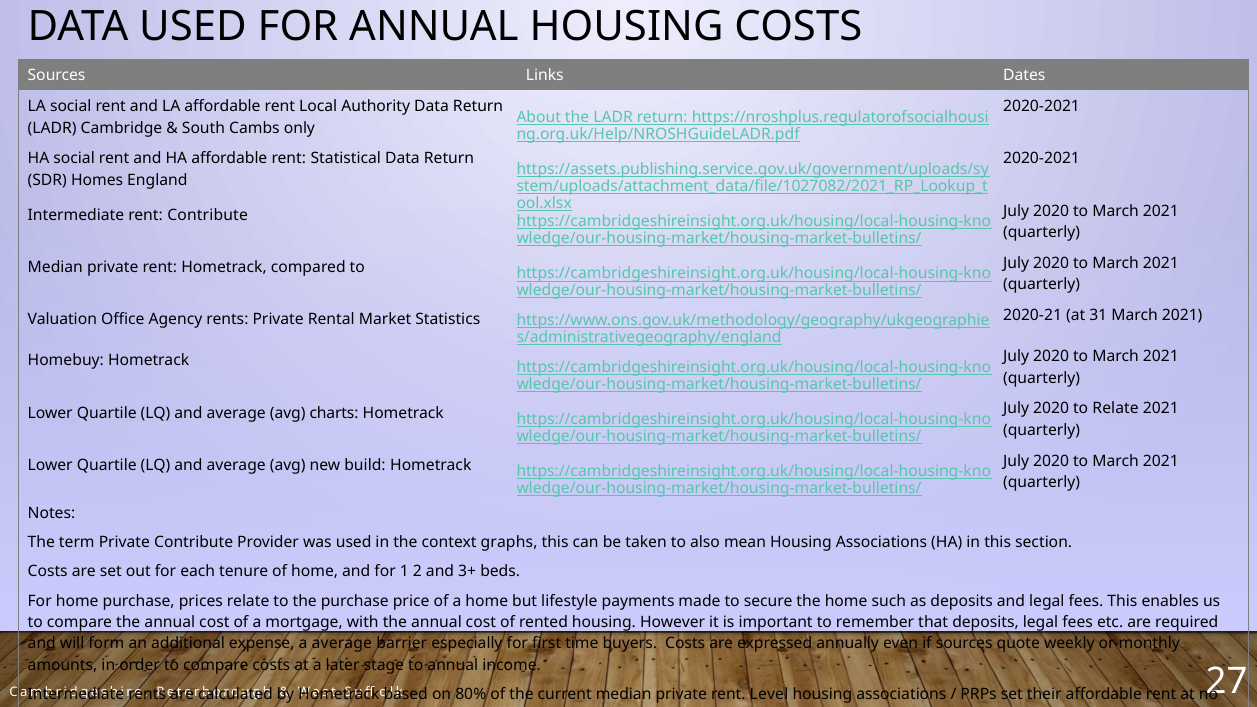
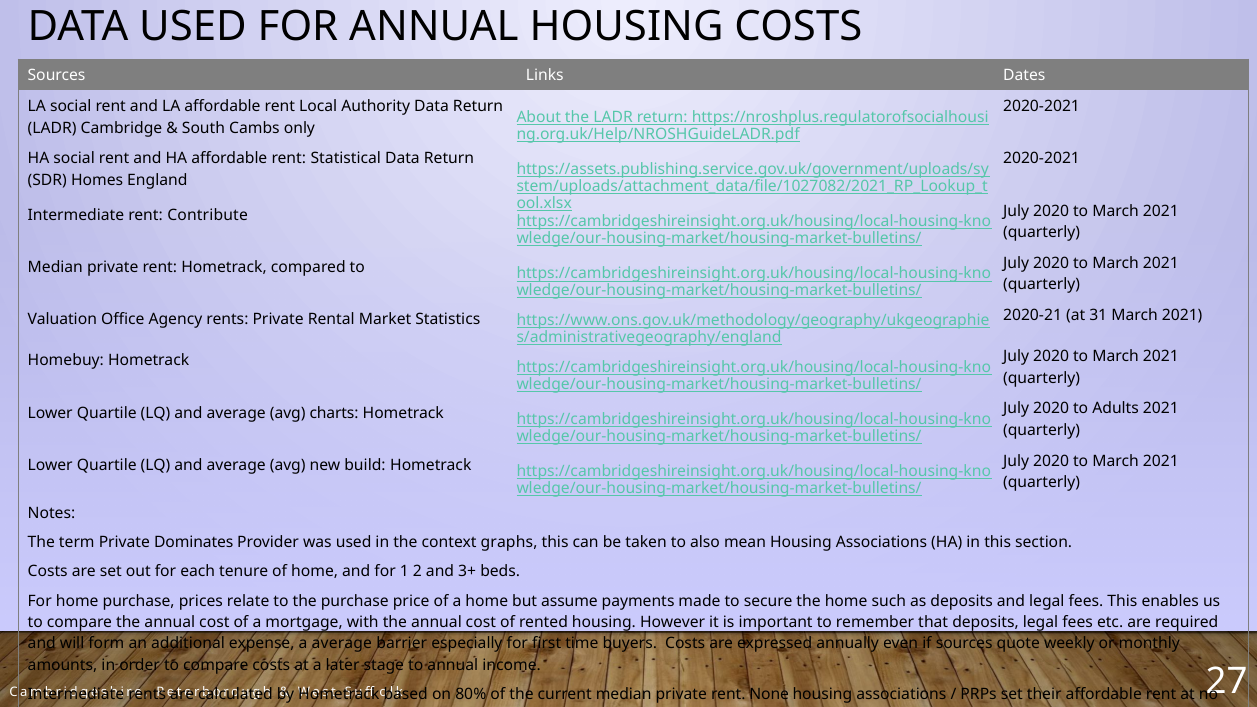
to Relate: Relate -> Adults (1116, 409)
Private Contribute: Contribute -> Dominates (194, 542)
lifestyle: lifestyle -> assume (569, 601)
median private rent Level: Level -> None (769, 694)
